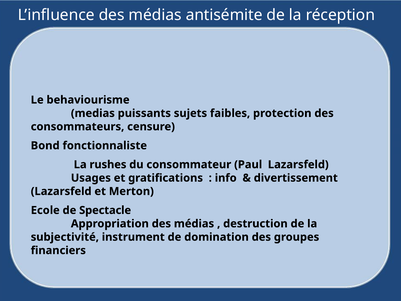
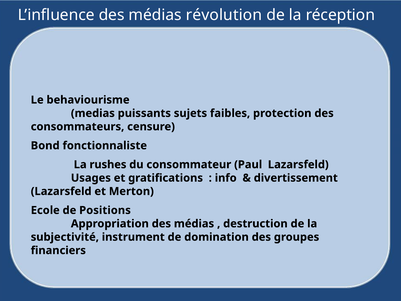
antisémite: antisémite -> révolution (224, 15)
Spectacle: Spectacle -> Positions (105, 210)
